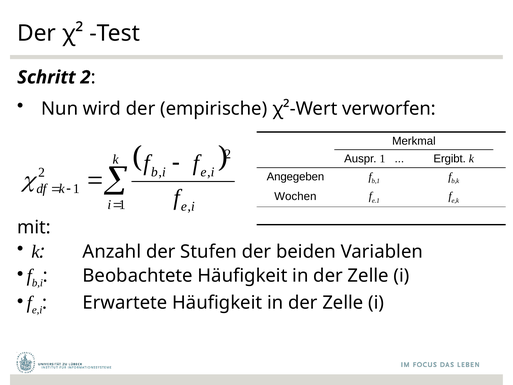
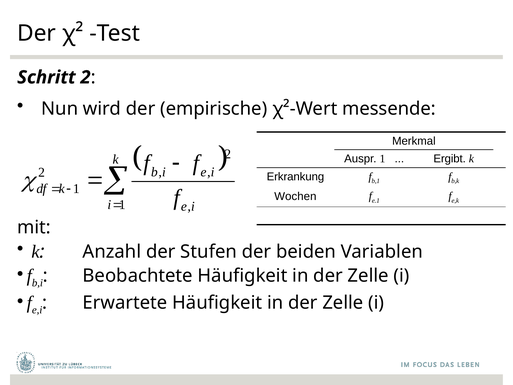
verworfen: verworfen -> messende (389, 109)
Angegeben: Angegeben -> Erkrankung (295, 177)
